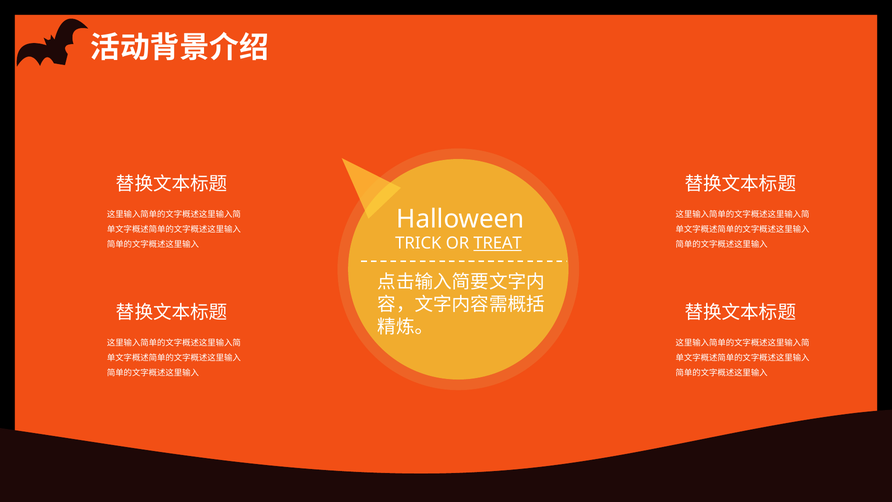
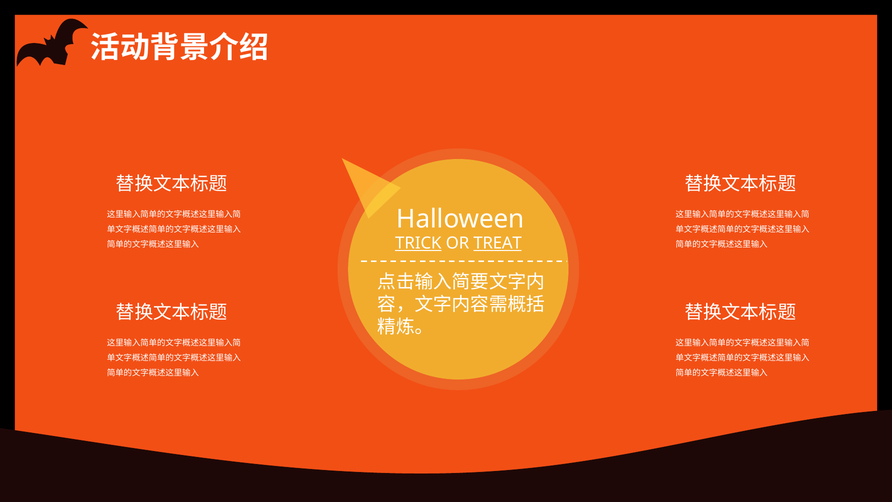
TRICK underline: none -> present (418, 243)
